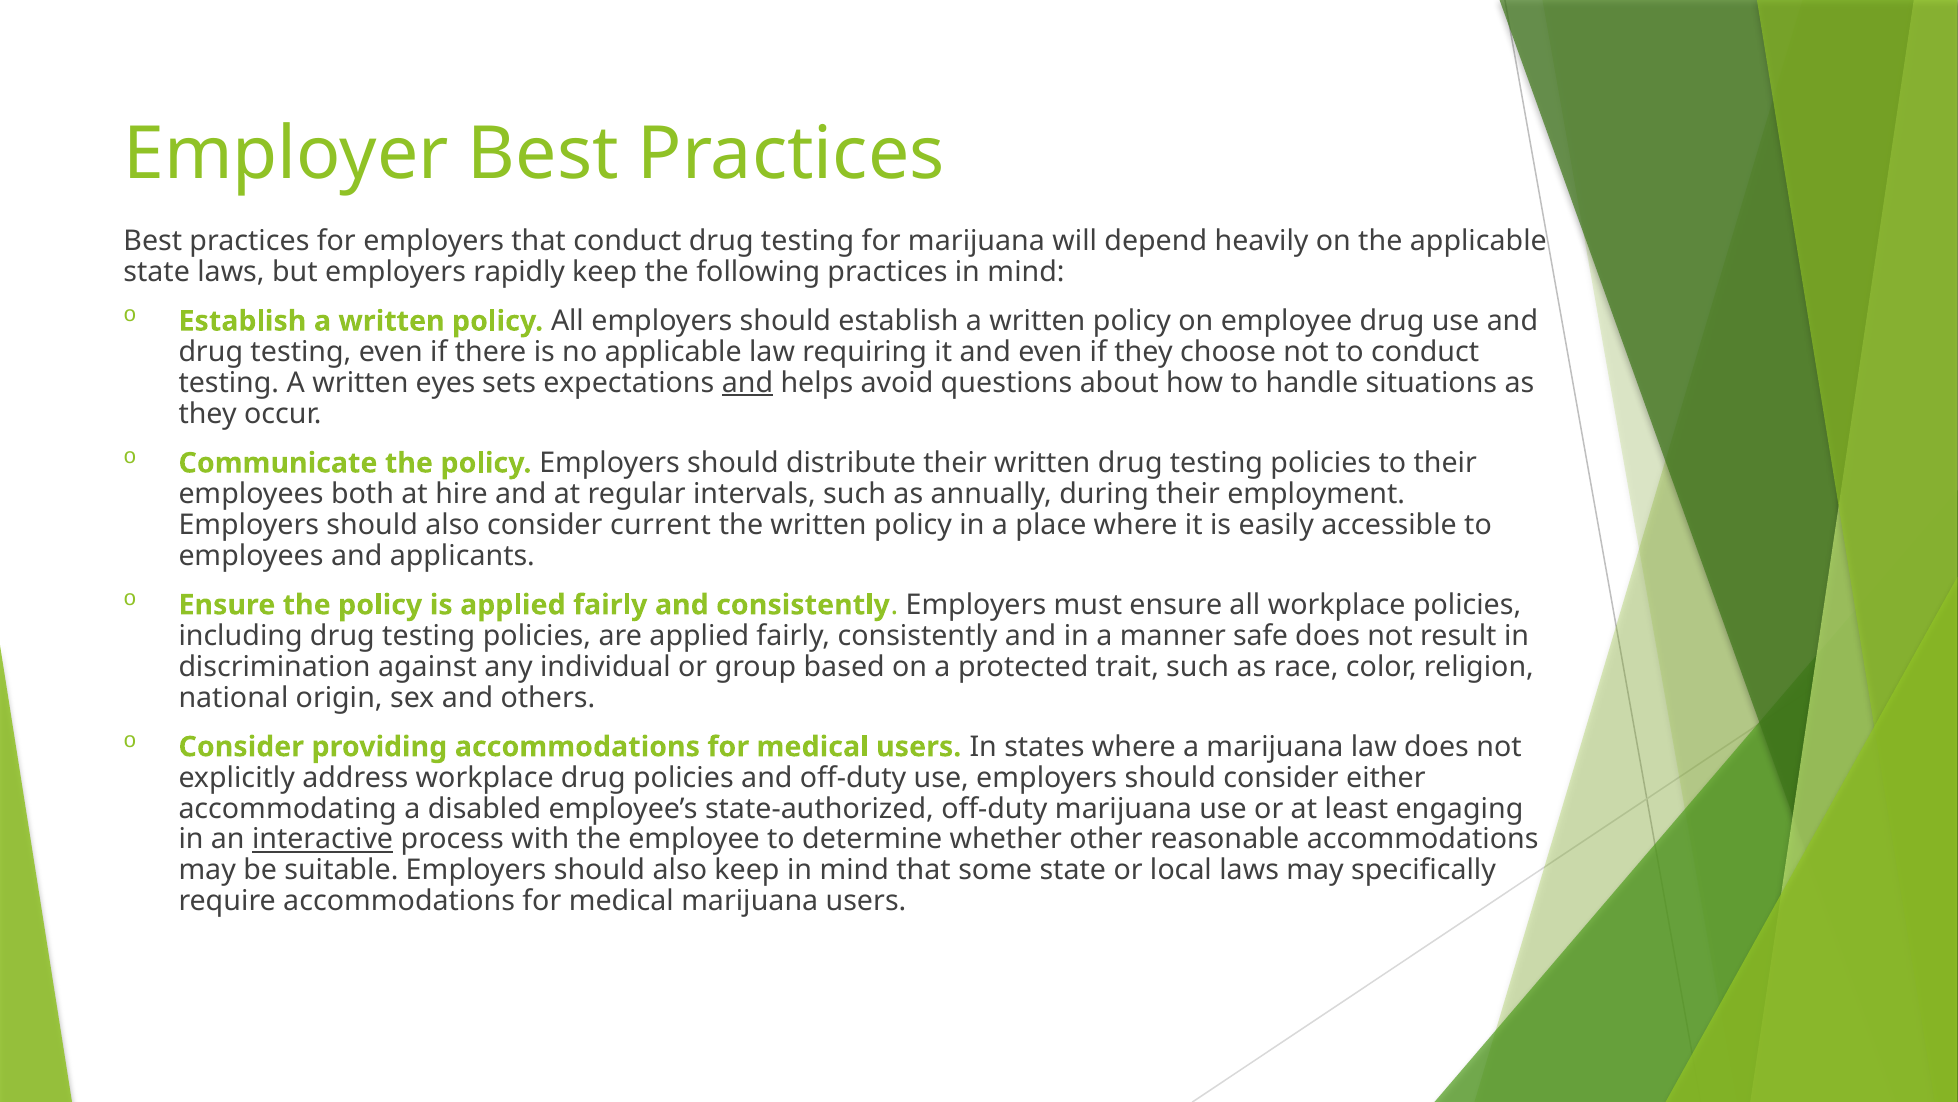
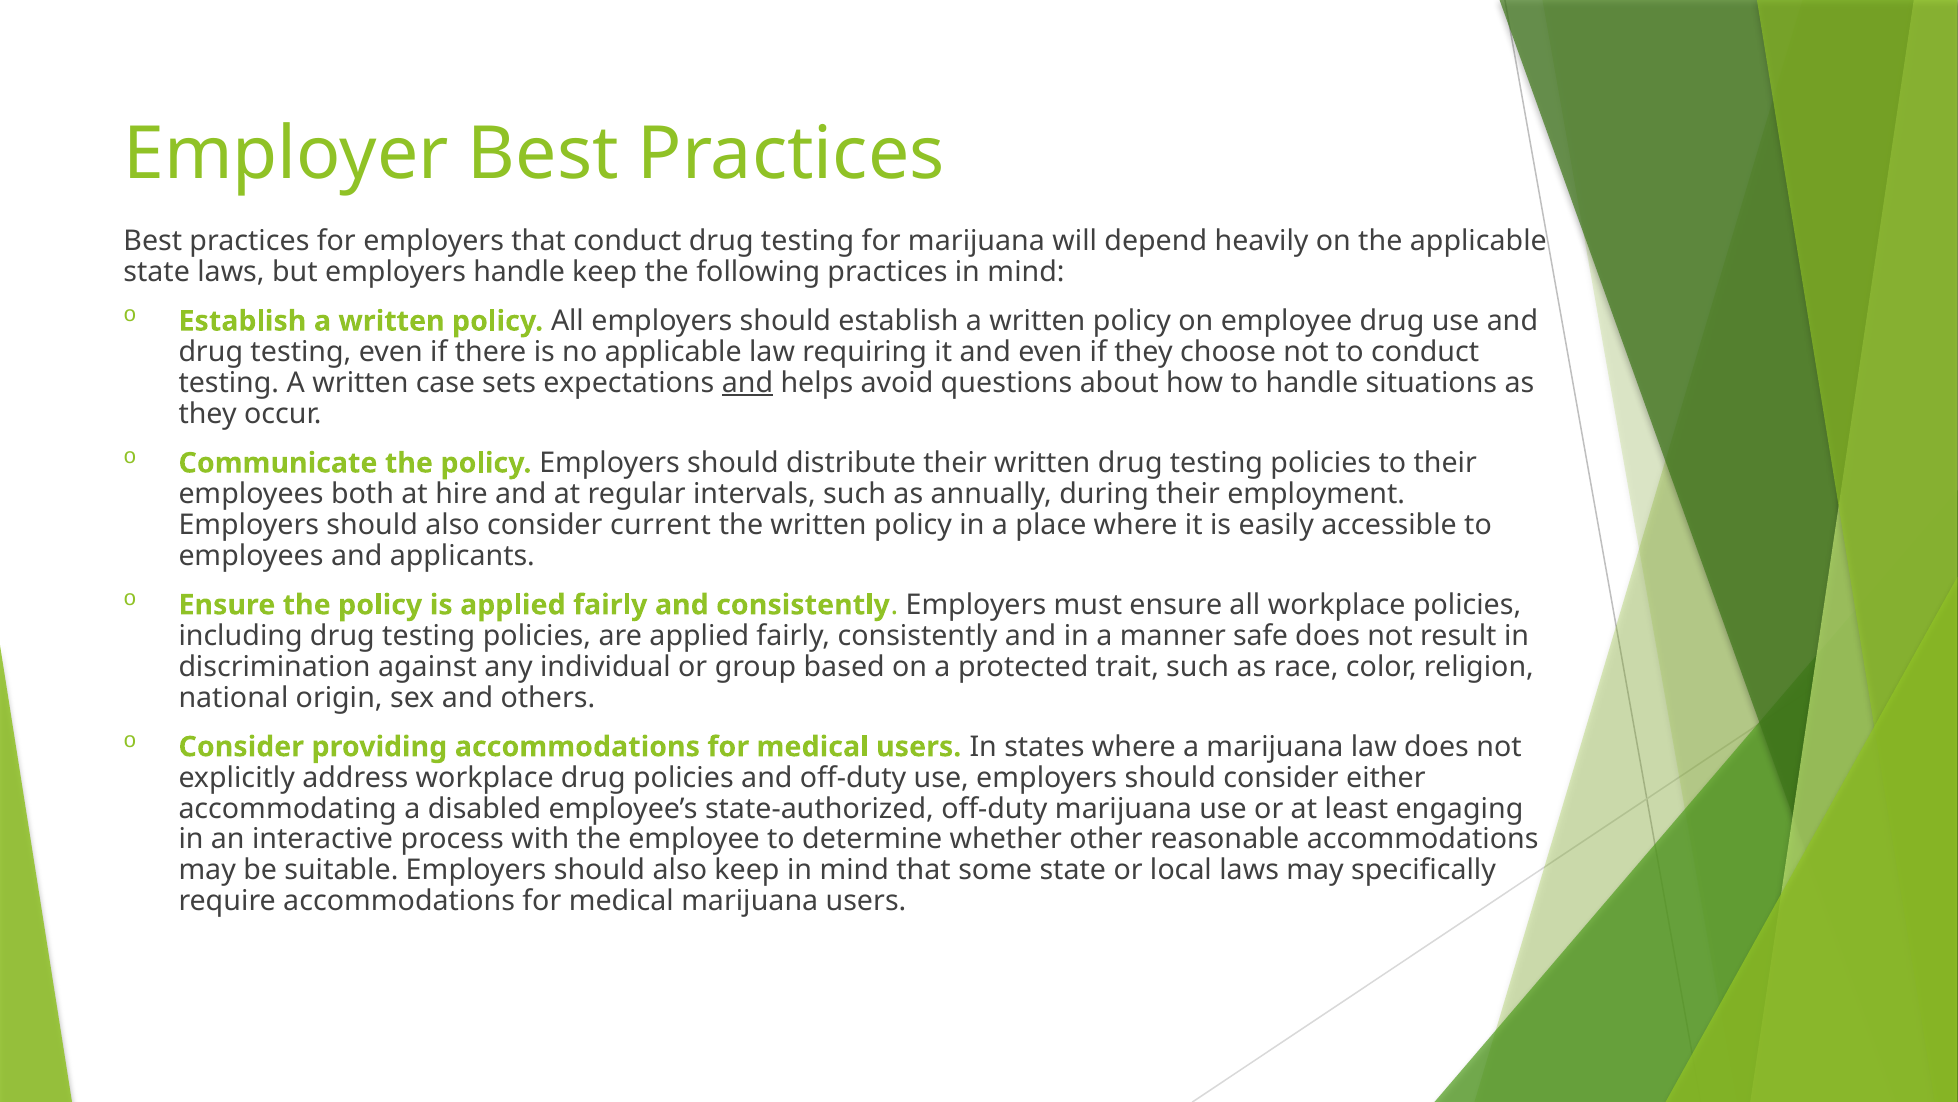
employers rapidly: rapidly -> handle (519, 272)
eyes: eyes -> case (445, 383)
interactive underline: present -> none (323, 839)
